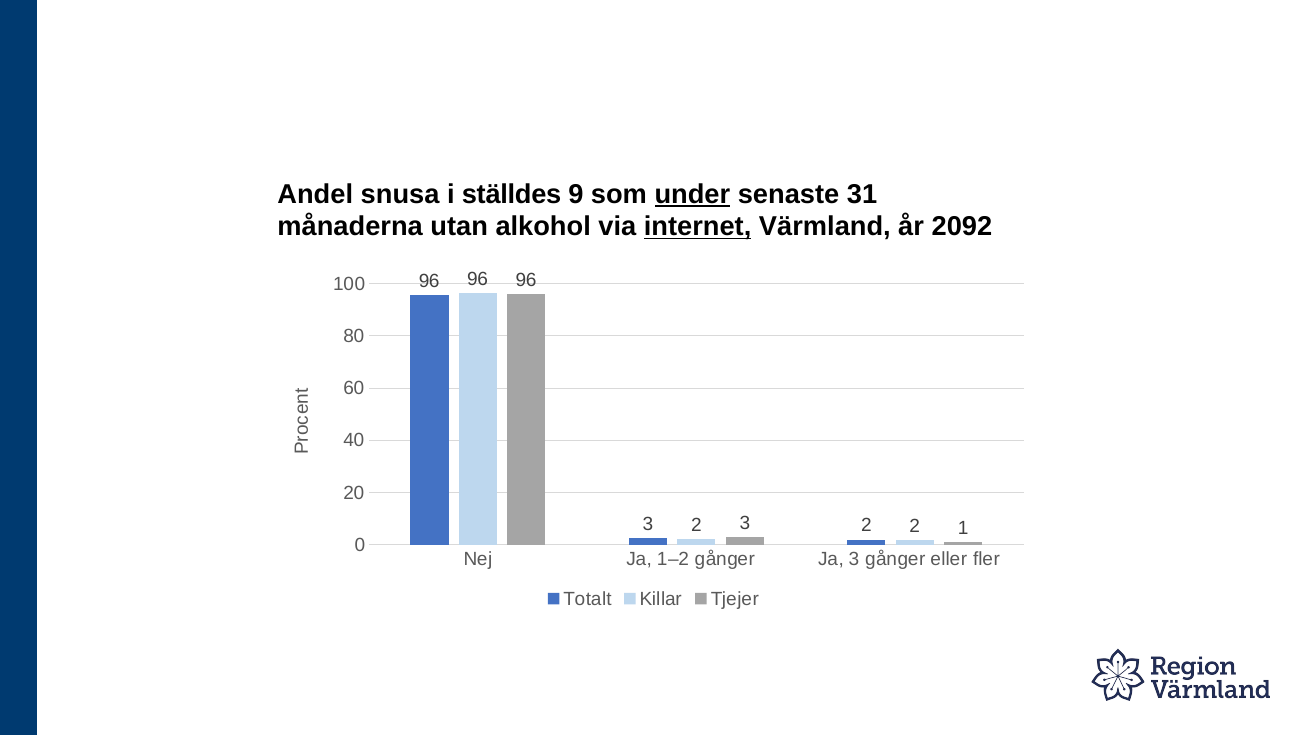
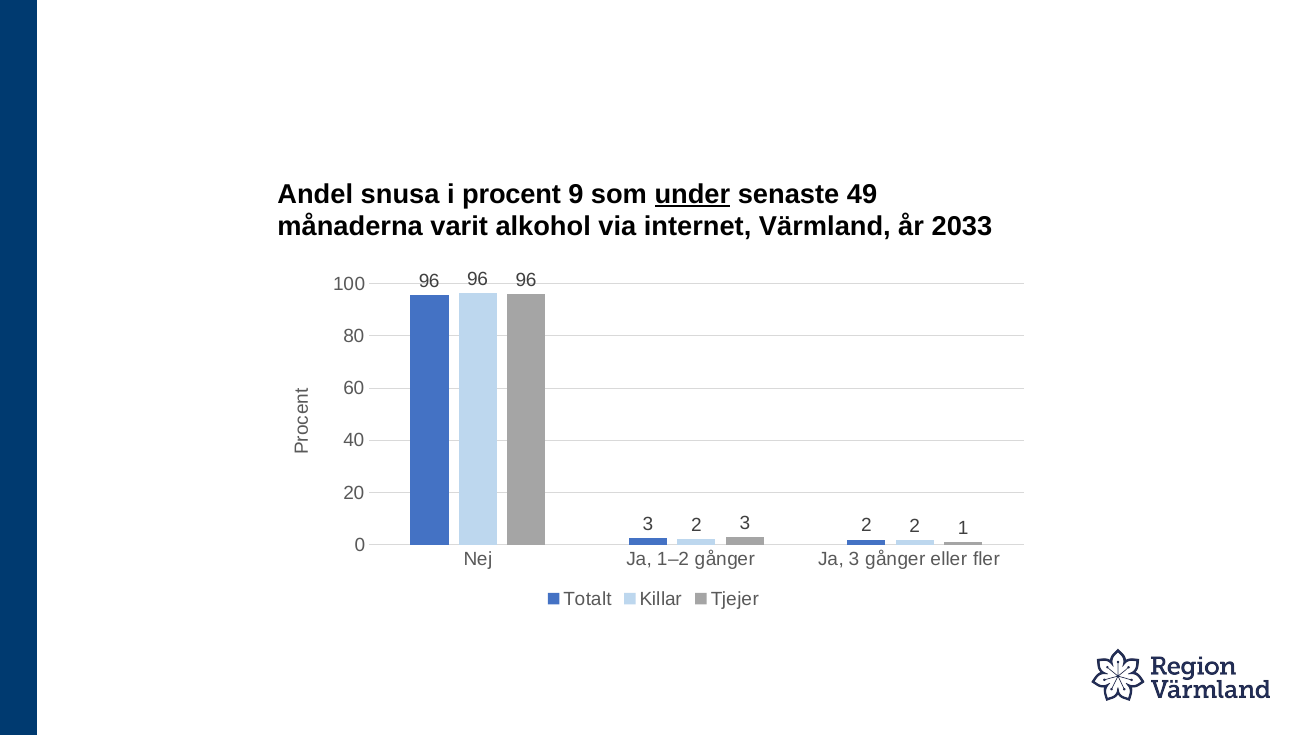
ställdes: ställdes -> procent (512, 194)
31: 31 -> 49 (862, 194)
utan: utan -> varit (459, 227)
internet underline: present -> none (698, 227)
2092: 2092 -> 2033 (962, 227)
